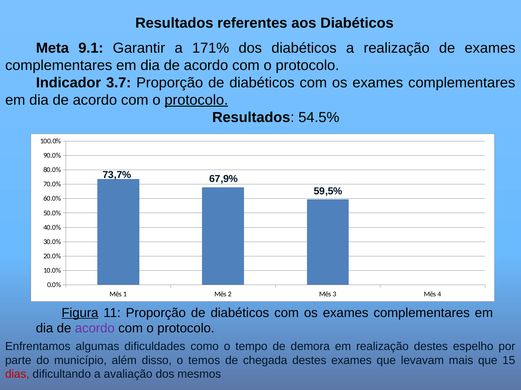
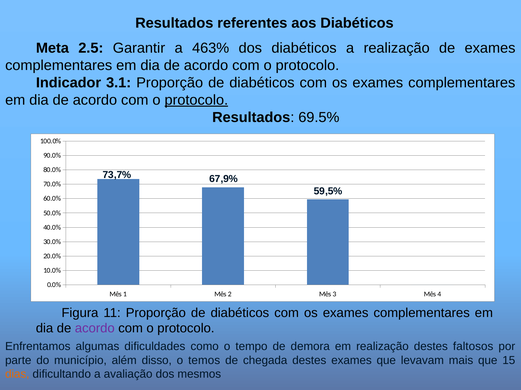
9.1: 9.1 -> 2.5 (91, 48)
171%: 171% -> 463% (211, 48)
3.7: 3.7 -> 3.1 (119, 83)
54.5%: 54.5% -> 69.5% (319, 118)
Figura underline: present -> none (80, 313)
espelho: espelho -> faltosos (473, 347)
dias colour: red -> orange (17, 375)
